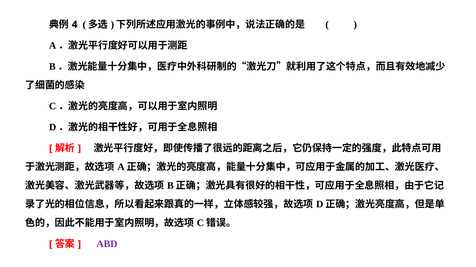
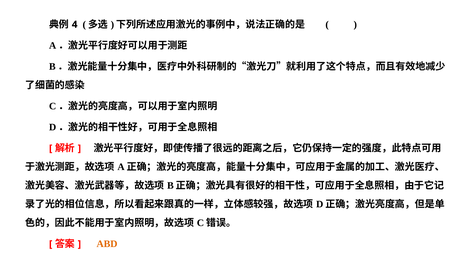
ABD colour: purple -> orange (107, 245)
